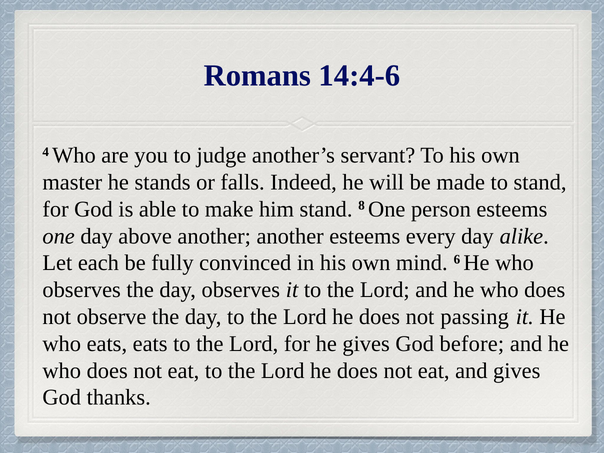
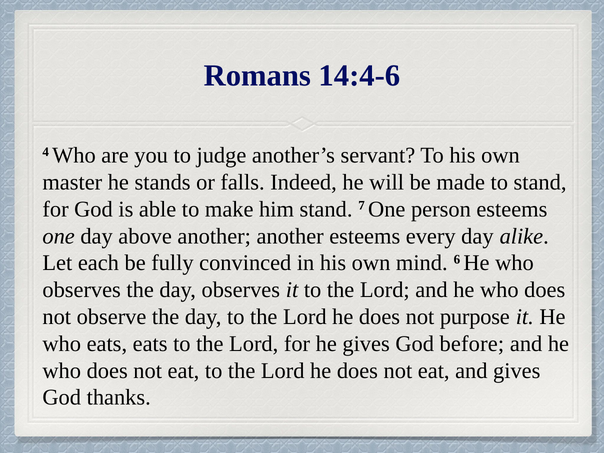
8: 8 -> 7 (362, 206)
passing: passing -> purpose (475, 317)
